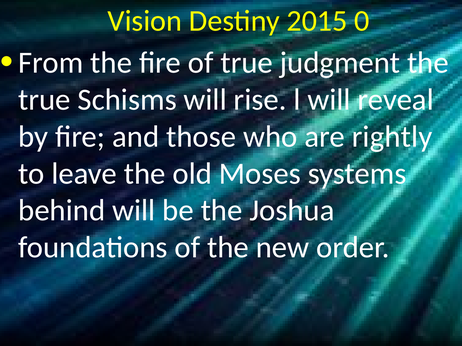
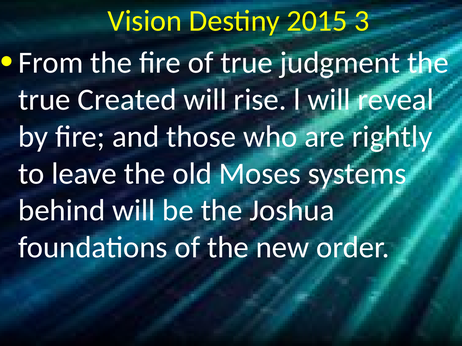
0: 0 -> 3 (362, 21)
Schisms: Schisms -> Created (127, 100)
